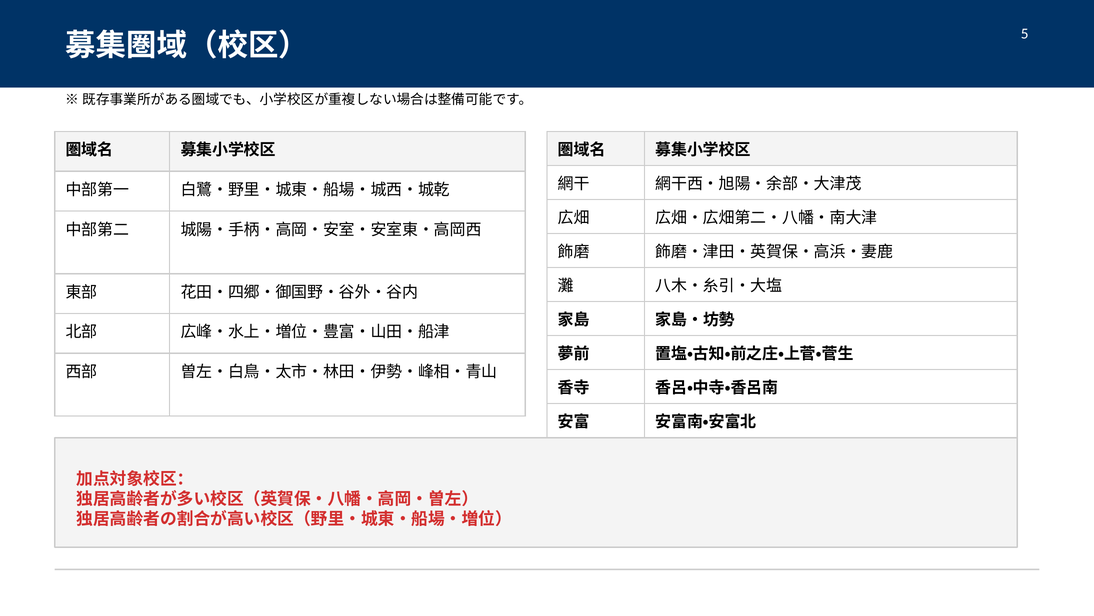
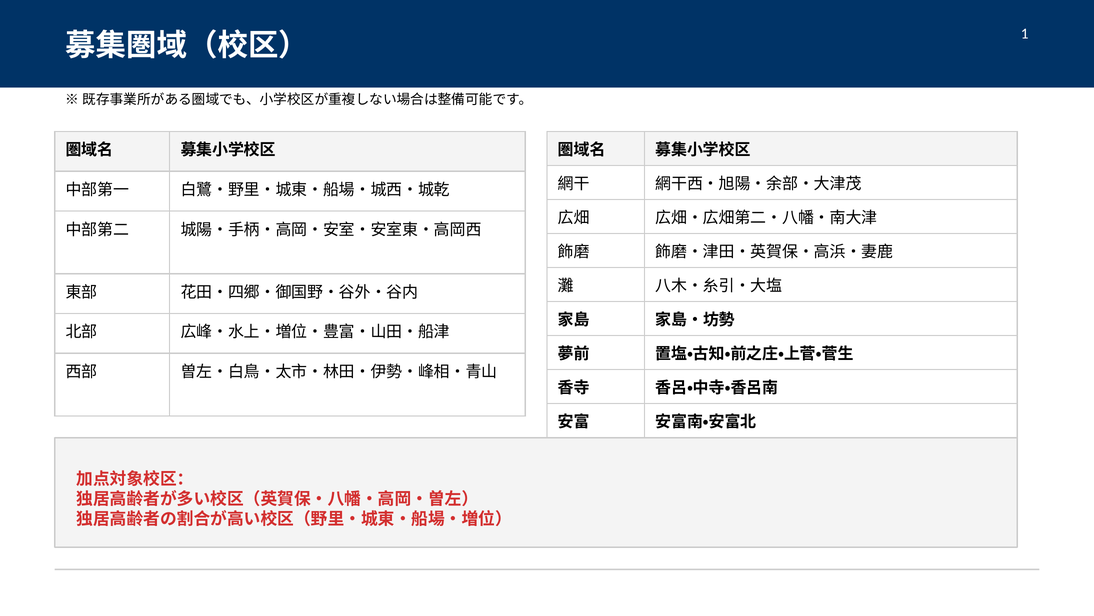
5: 5 -> 1 (1025, 34)
